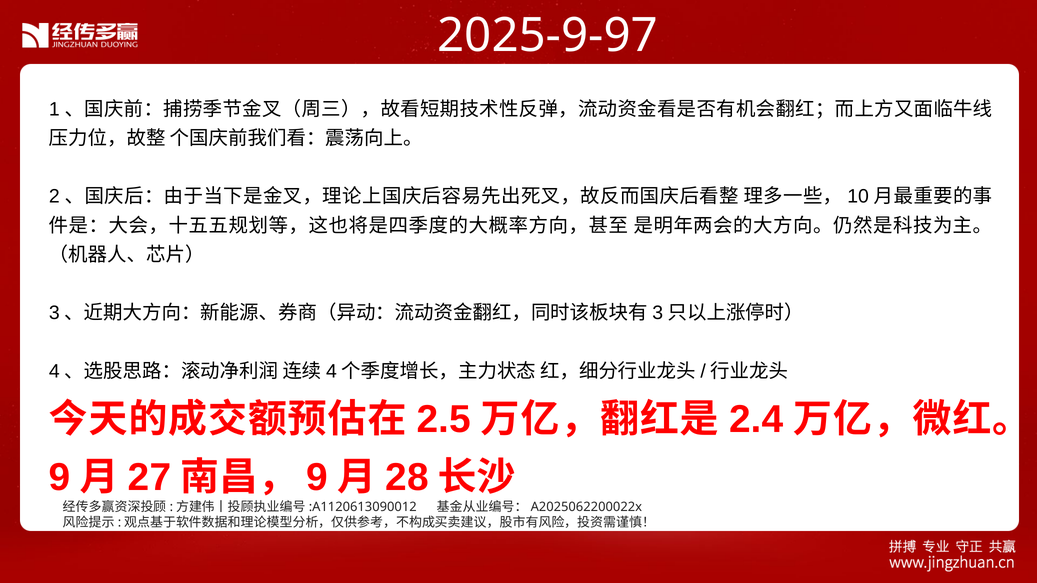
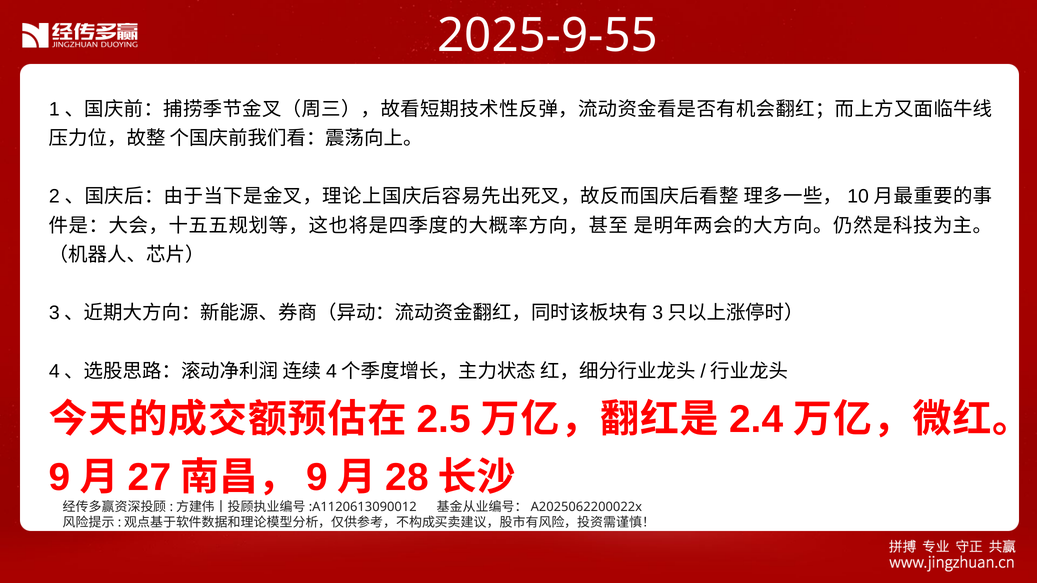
2025-9-97: 2025-9-97 -> 2025-9-55 (548, 36)
